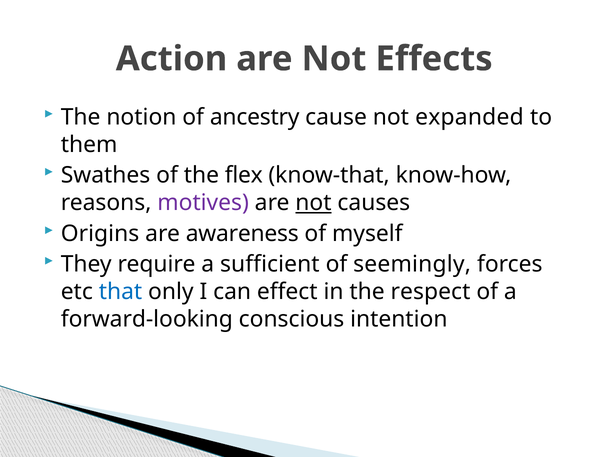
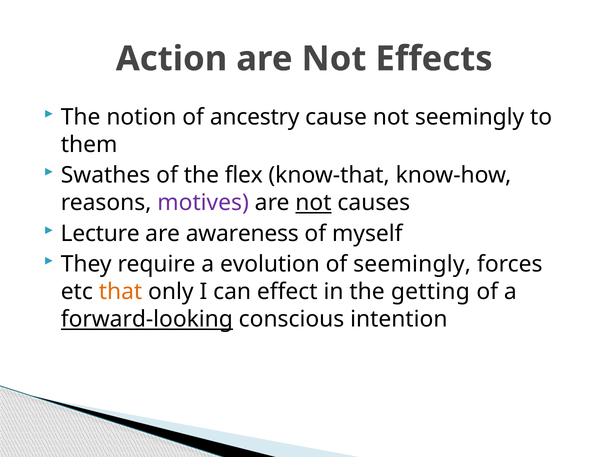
not expanded: expanded -> seemingly (470, 117)
Origins: Origins -> Lecture (100, 233)
sufficient: sufficient -> evolution (270, 264)
that colour: blue -> orange (120, 292)
respect: respect -> getting (430, 292)
forward-looking underline: none -> present (147, 319)
